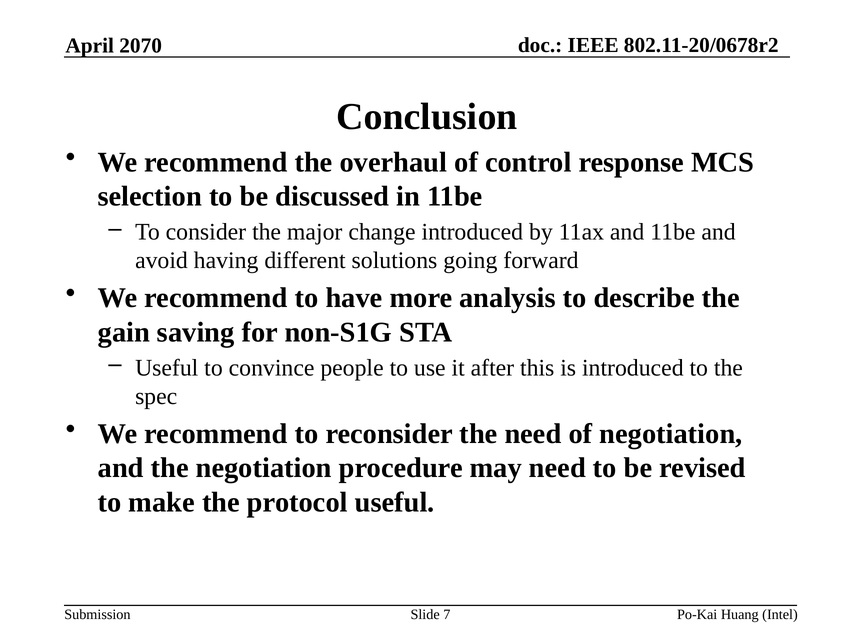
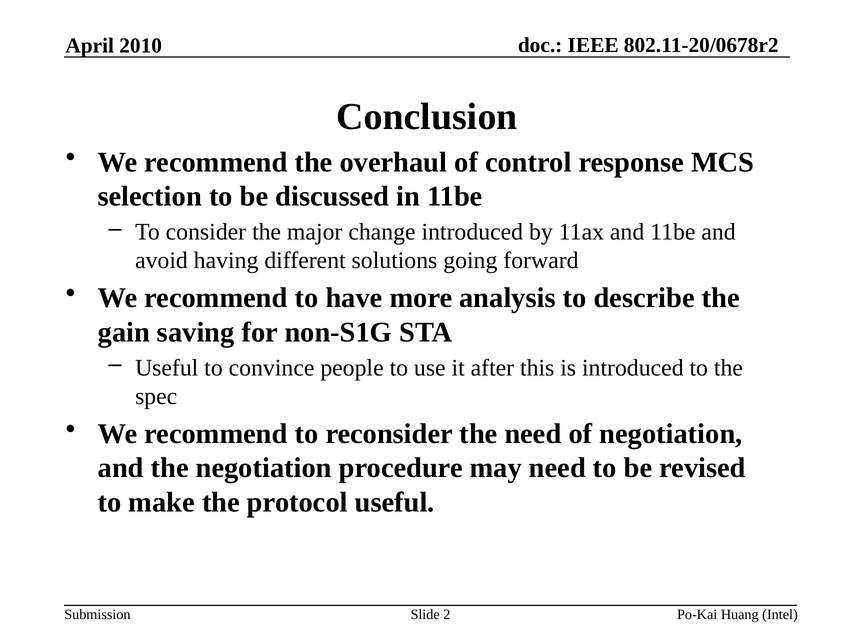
2070: 2070 -> 2010 (141, 46)
7: 7 -> 2 (447, 614)
